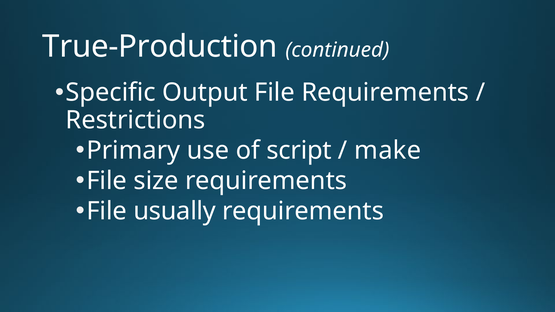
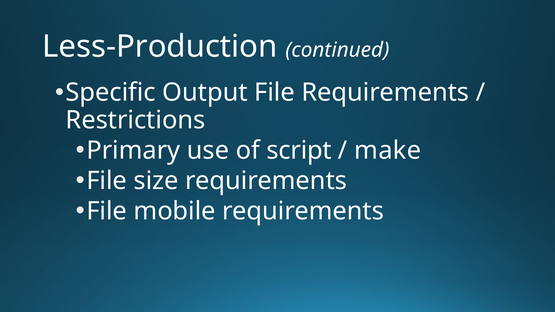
True-Production: True-Production -> Less-Production (160, 47)
usually: usually -> mobile (175, 211)
